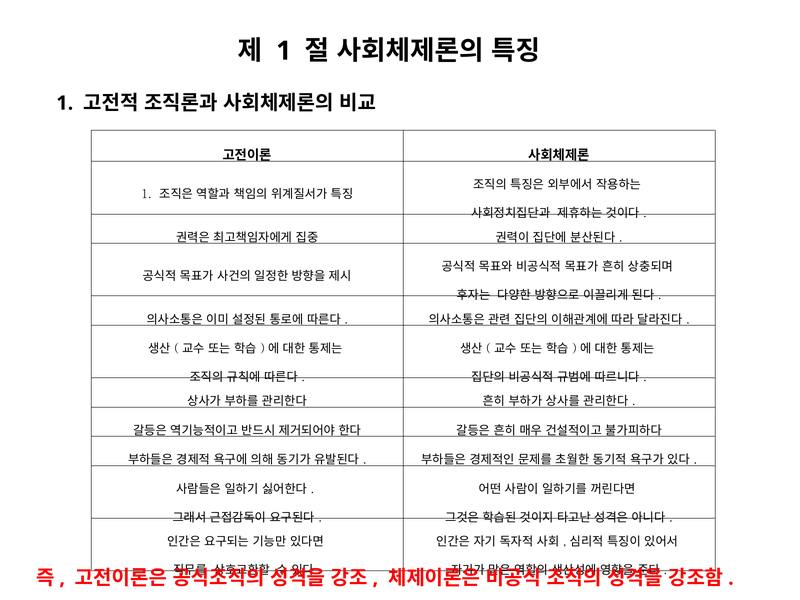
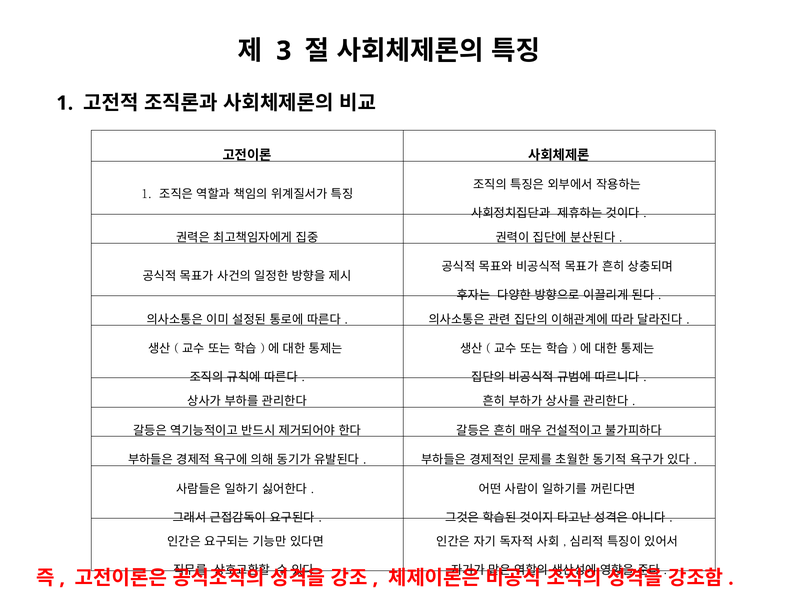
1: 1 -> 3 (284, 51)
